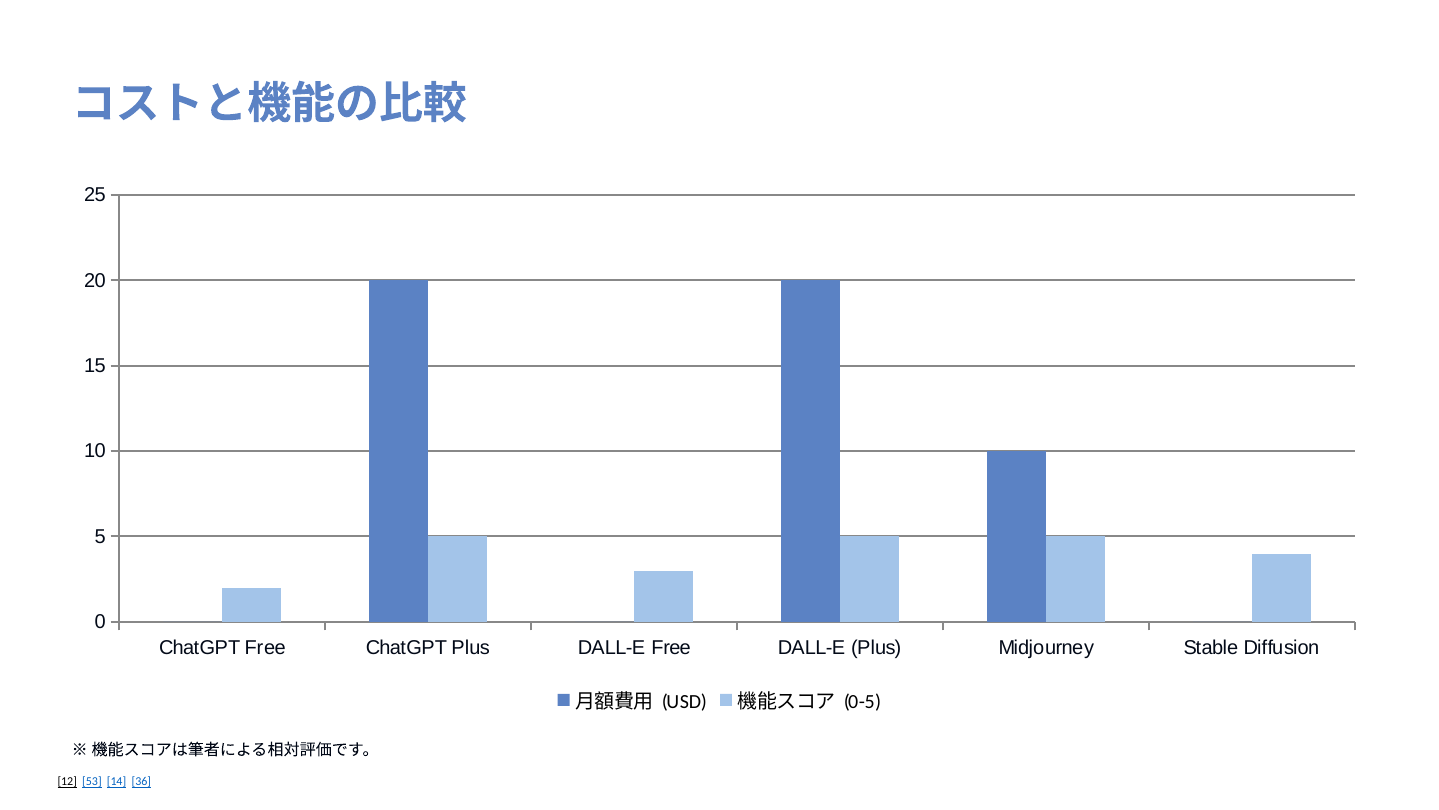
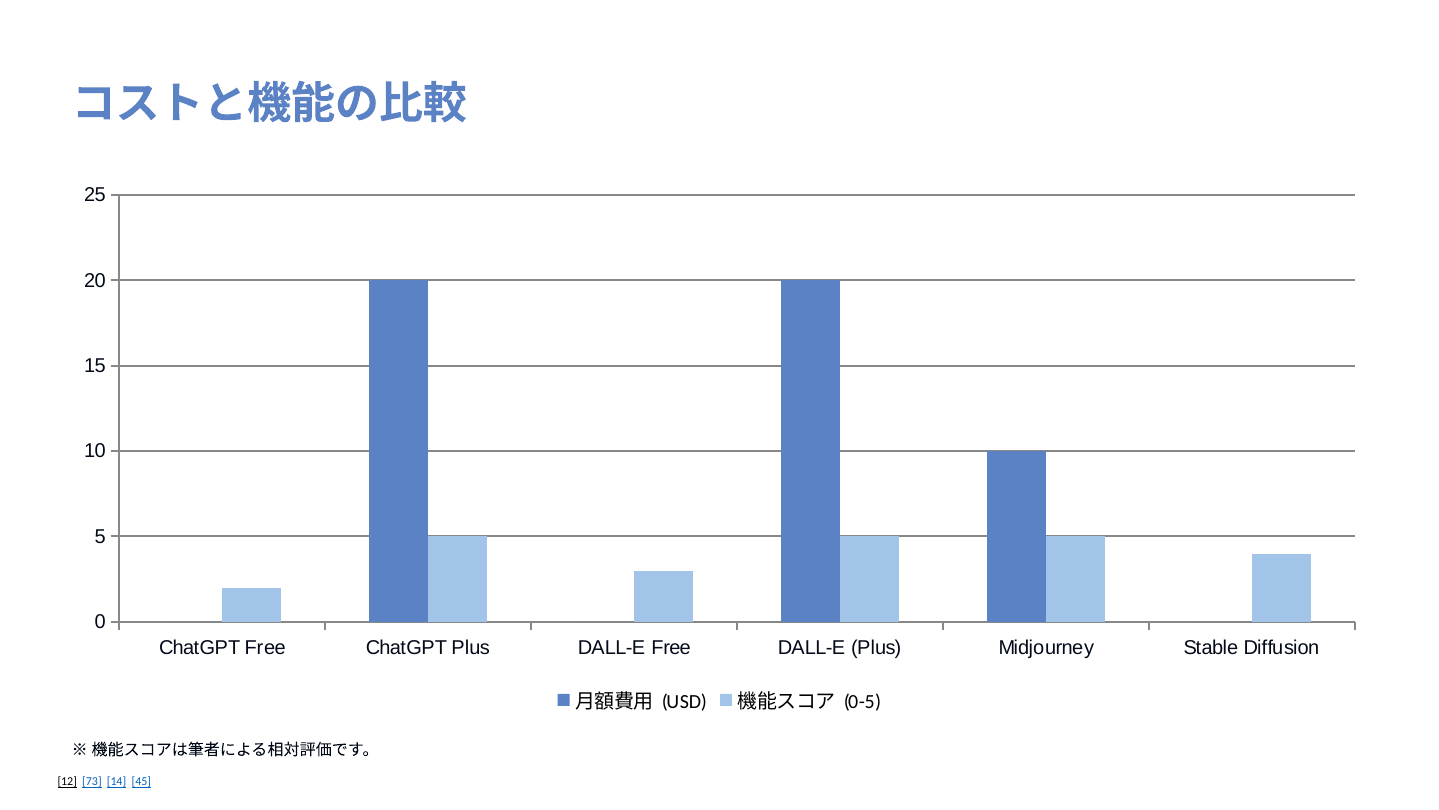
53: 53 -> 73 (92, 781)
36: 36 -> 45 (141, 781)
